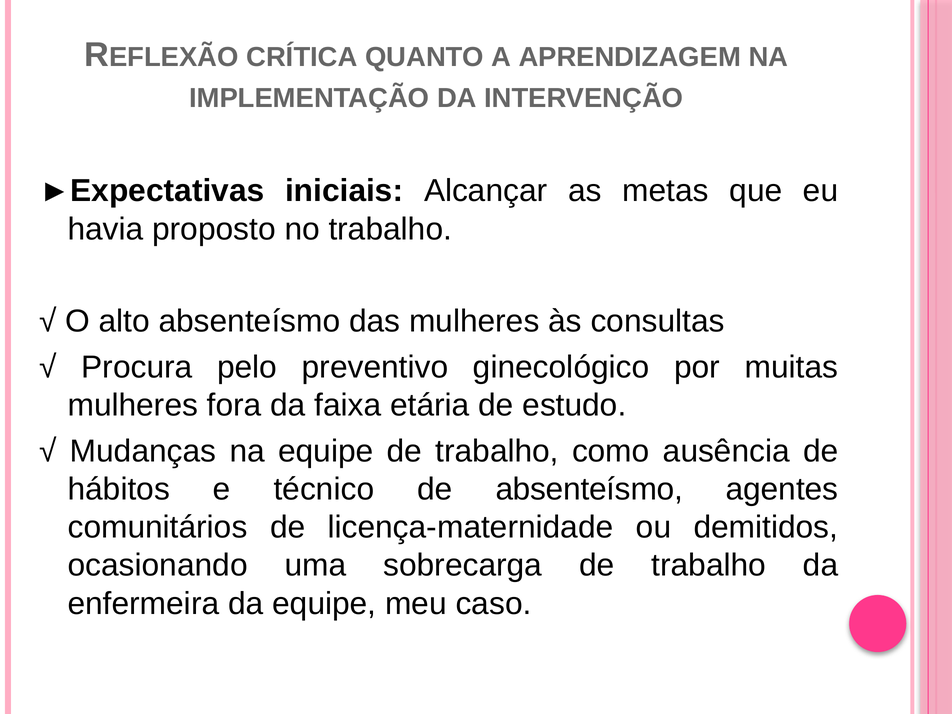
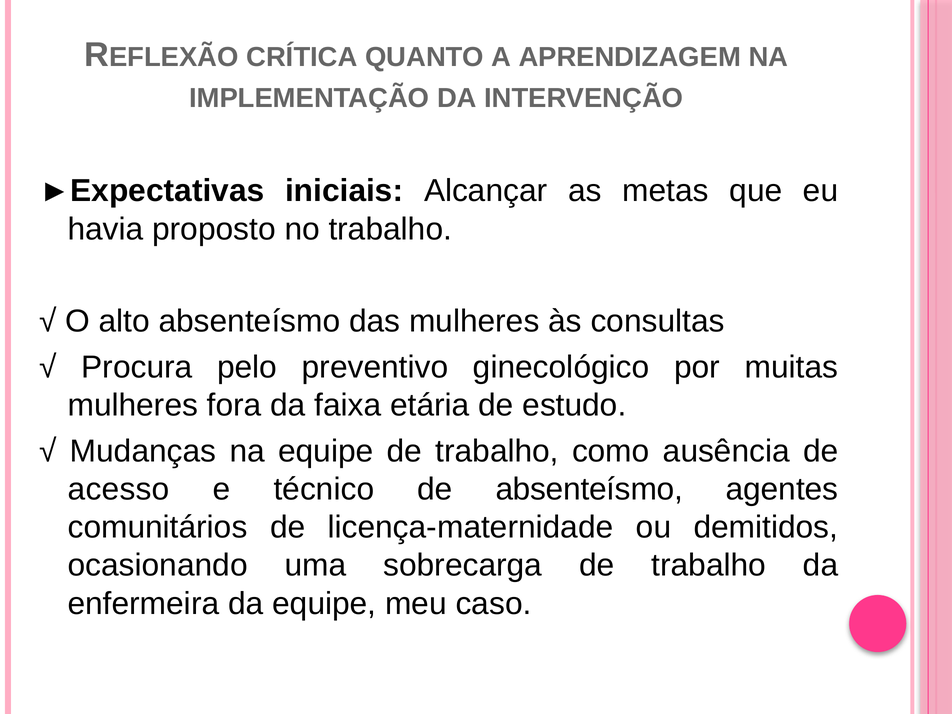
hábitos: hábitos -> acesso (119, 489)
